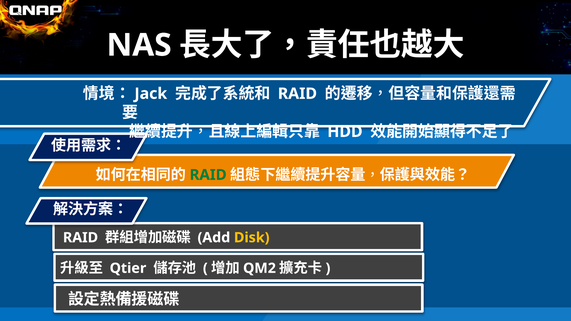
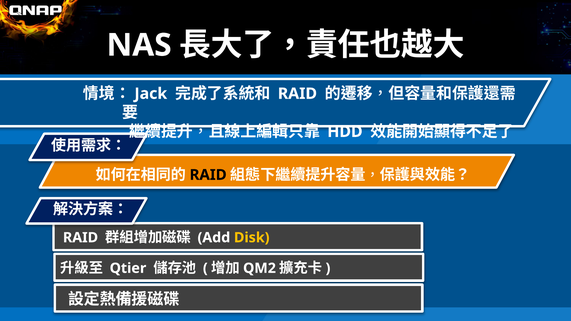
RAID colour: green -> black (208, 175)
